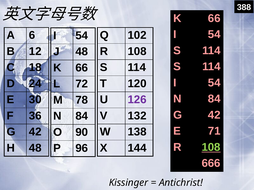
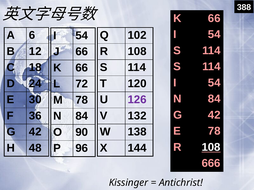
J 48: 48 -> 66 (82, 52)
E 71: 71 -> 78 (214, 131)
108 colour: light green -> white (211, 148)
